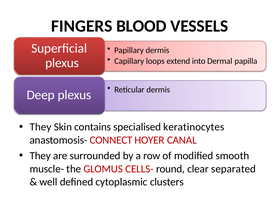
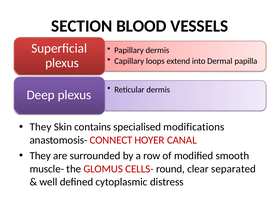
FINGERS: FINGERS -> SECTION (82, 26)
keratinocytes: keratinocytes -> modifications (194, 127)
clusters: clusters -> distress (167, 182)
